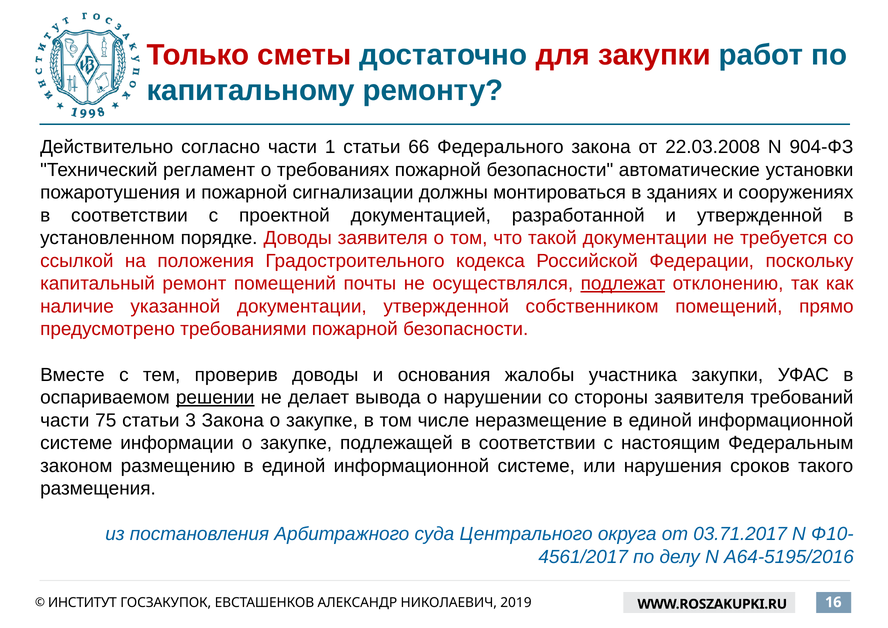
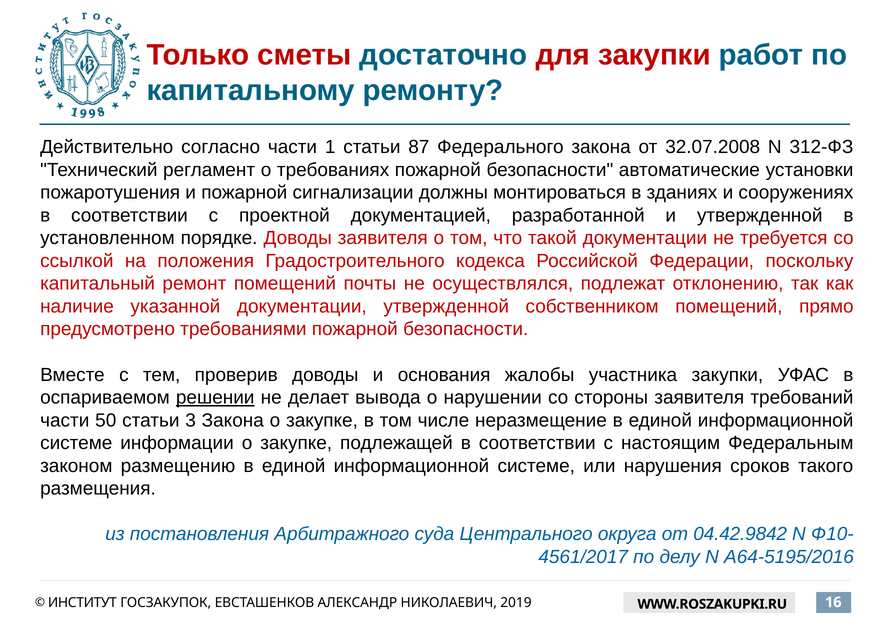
66: 66 -> 87 (419, 147)
22.03.2008: 22.03.2008 -> 32.07.2008 (713, 147)
904-ФЗ: 904-ФЗ -> 312-ФЗ (821, 147)
подлежат underline: present -> none (623, 284)
75: 75 -> 50 (106, 420)
03.71.2017: 03.71.2017 -> 04.42.9842 (740, 534)
